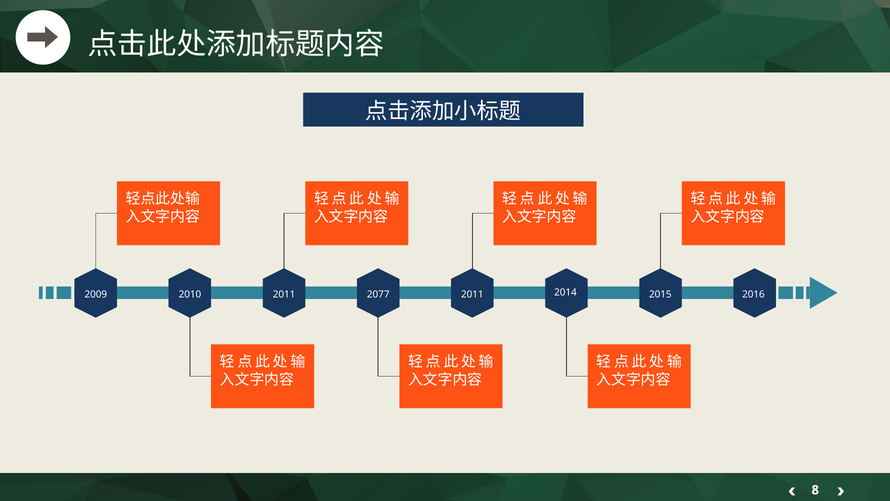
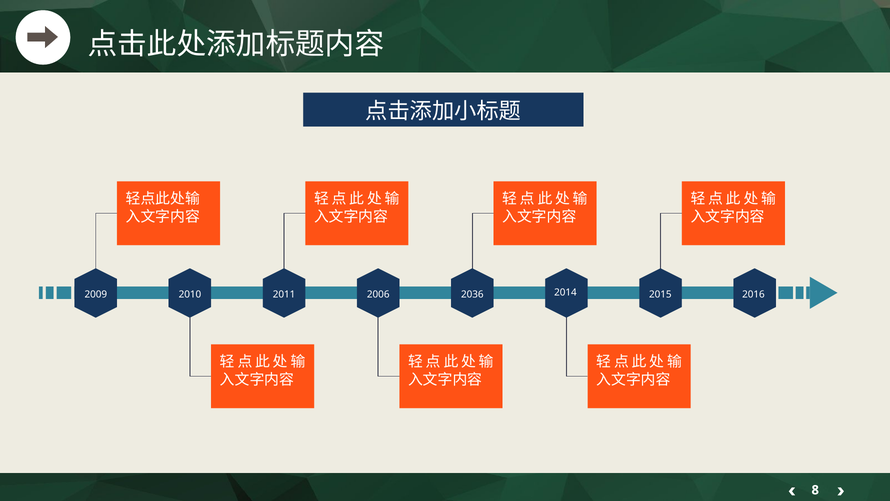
2077: 2077 -> 2006 (378, 294)
2011: 2011 -> 2036 (472, 294)
